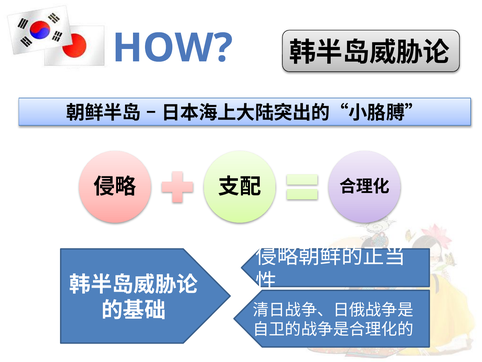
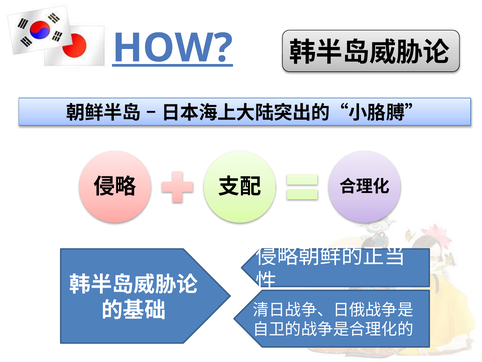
HOW underline: none -> present (172, 48)
